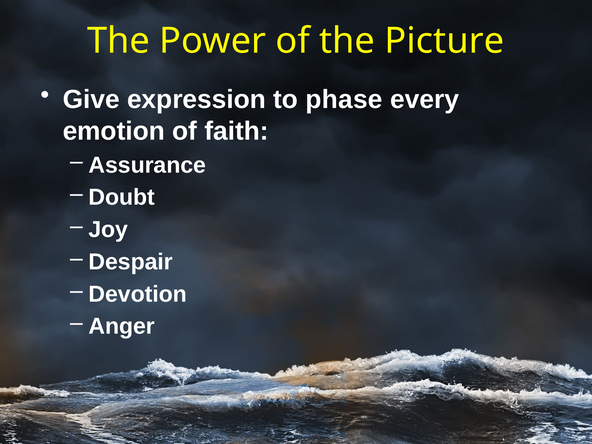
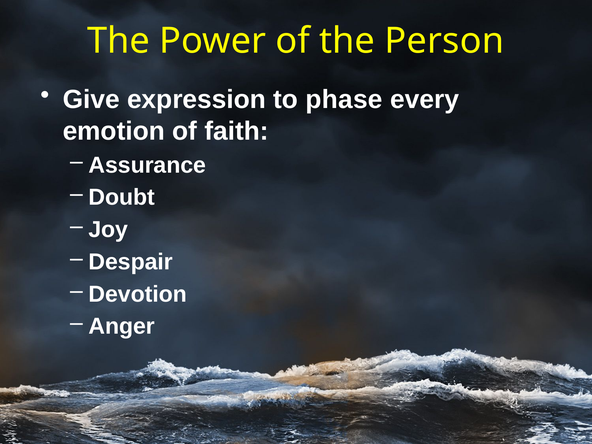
Picture: Picture -> Person (444, 41)
